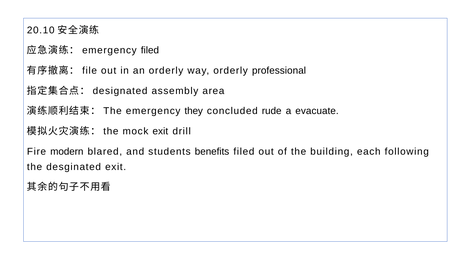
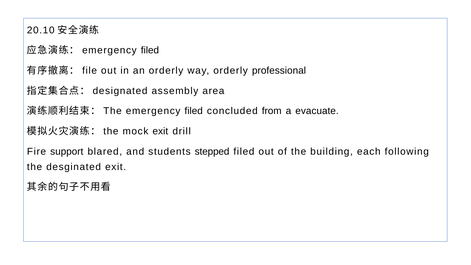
The emergency they: they -> filed (194, 111)
rude: rude -> from (272, 111)
modern: modern -> support (67, 151)
benefits: benefits -> stepped (212, 151)
